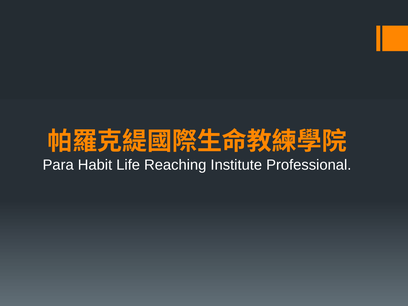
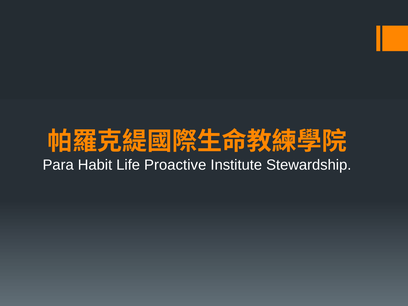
Reaching: Reaching -> Proactive (175, 165)
Professional: Professional -> Stewardship (309, 165)
